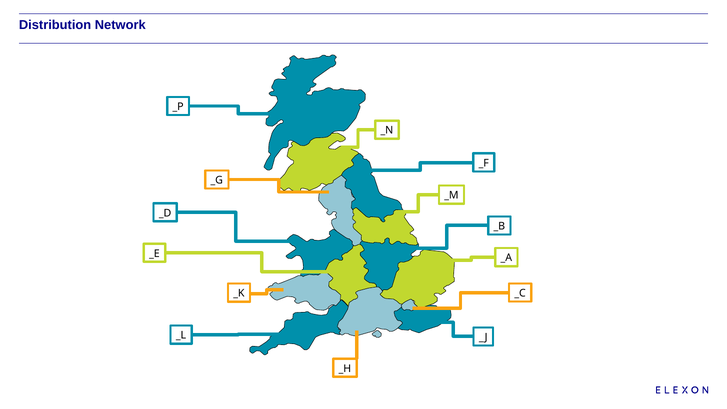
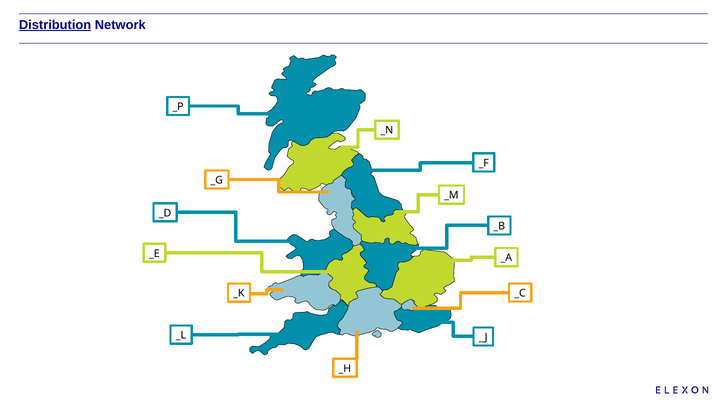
Distribution underline: none -> present (55, 25)
